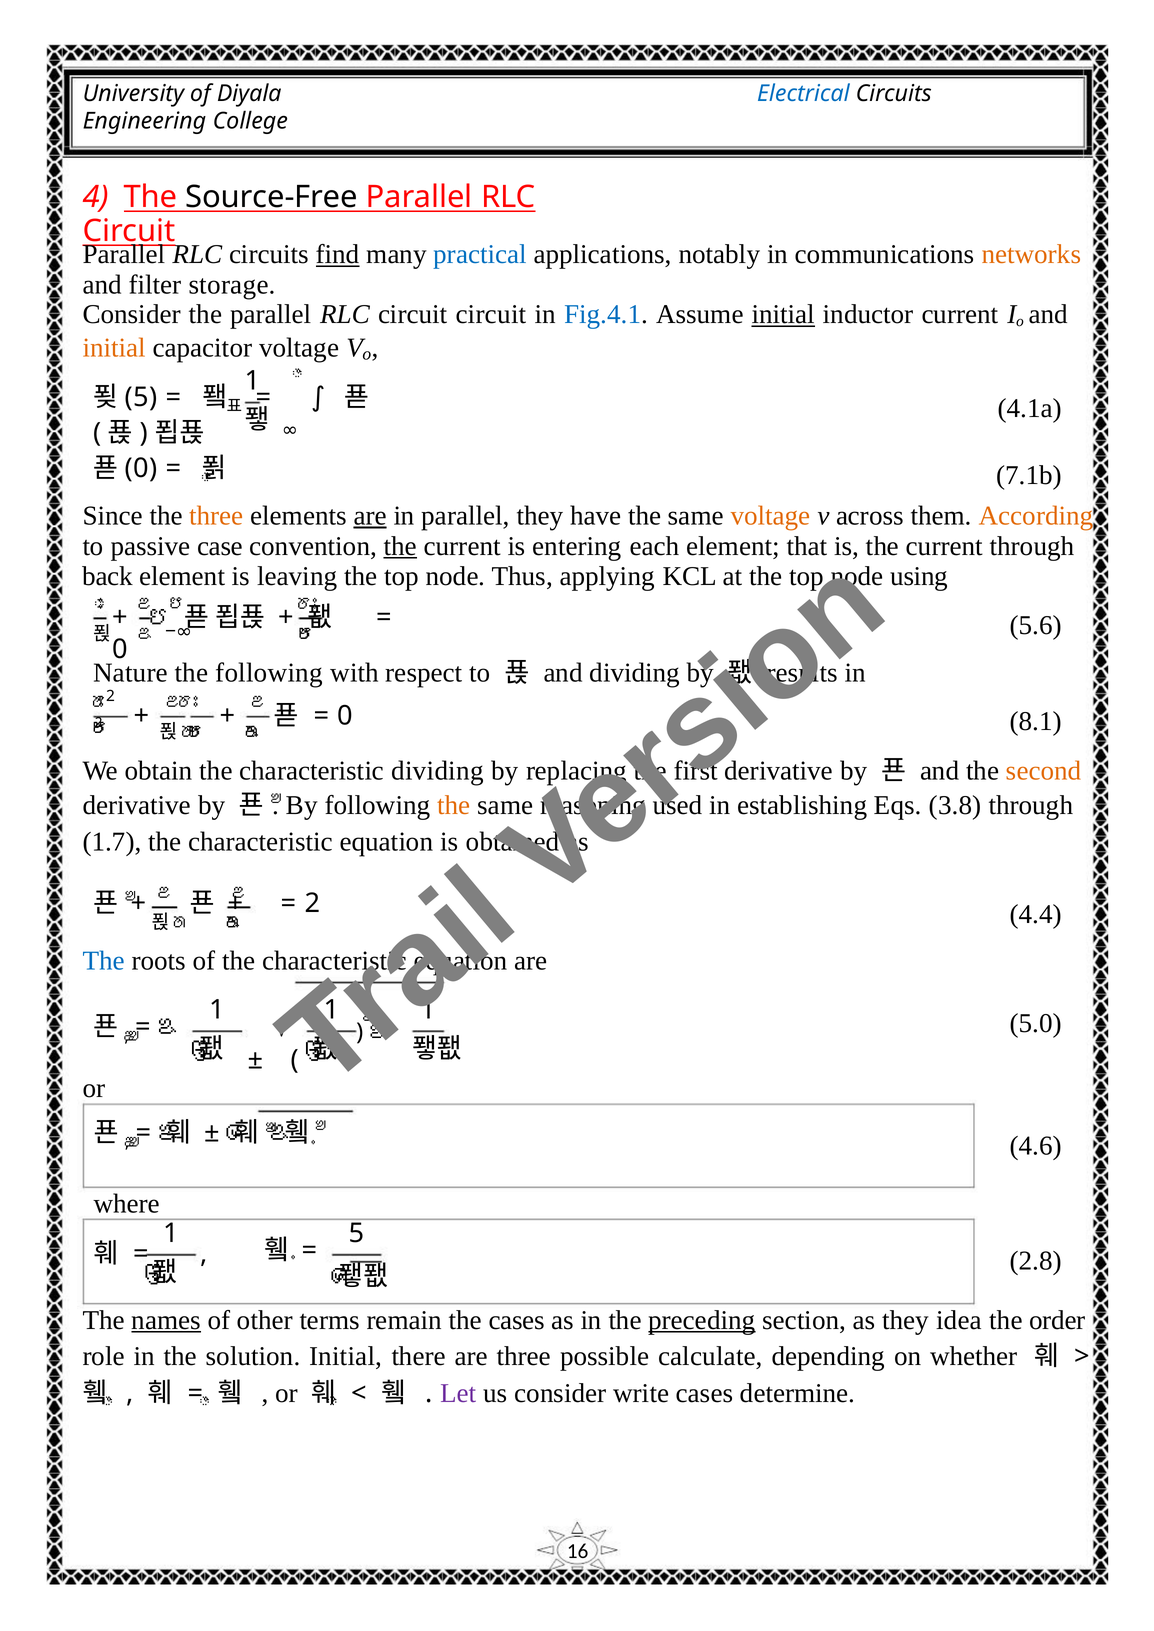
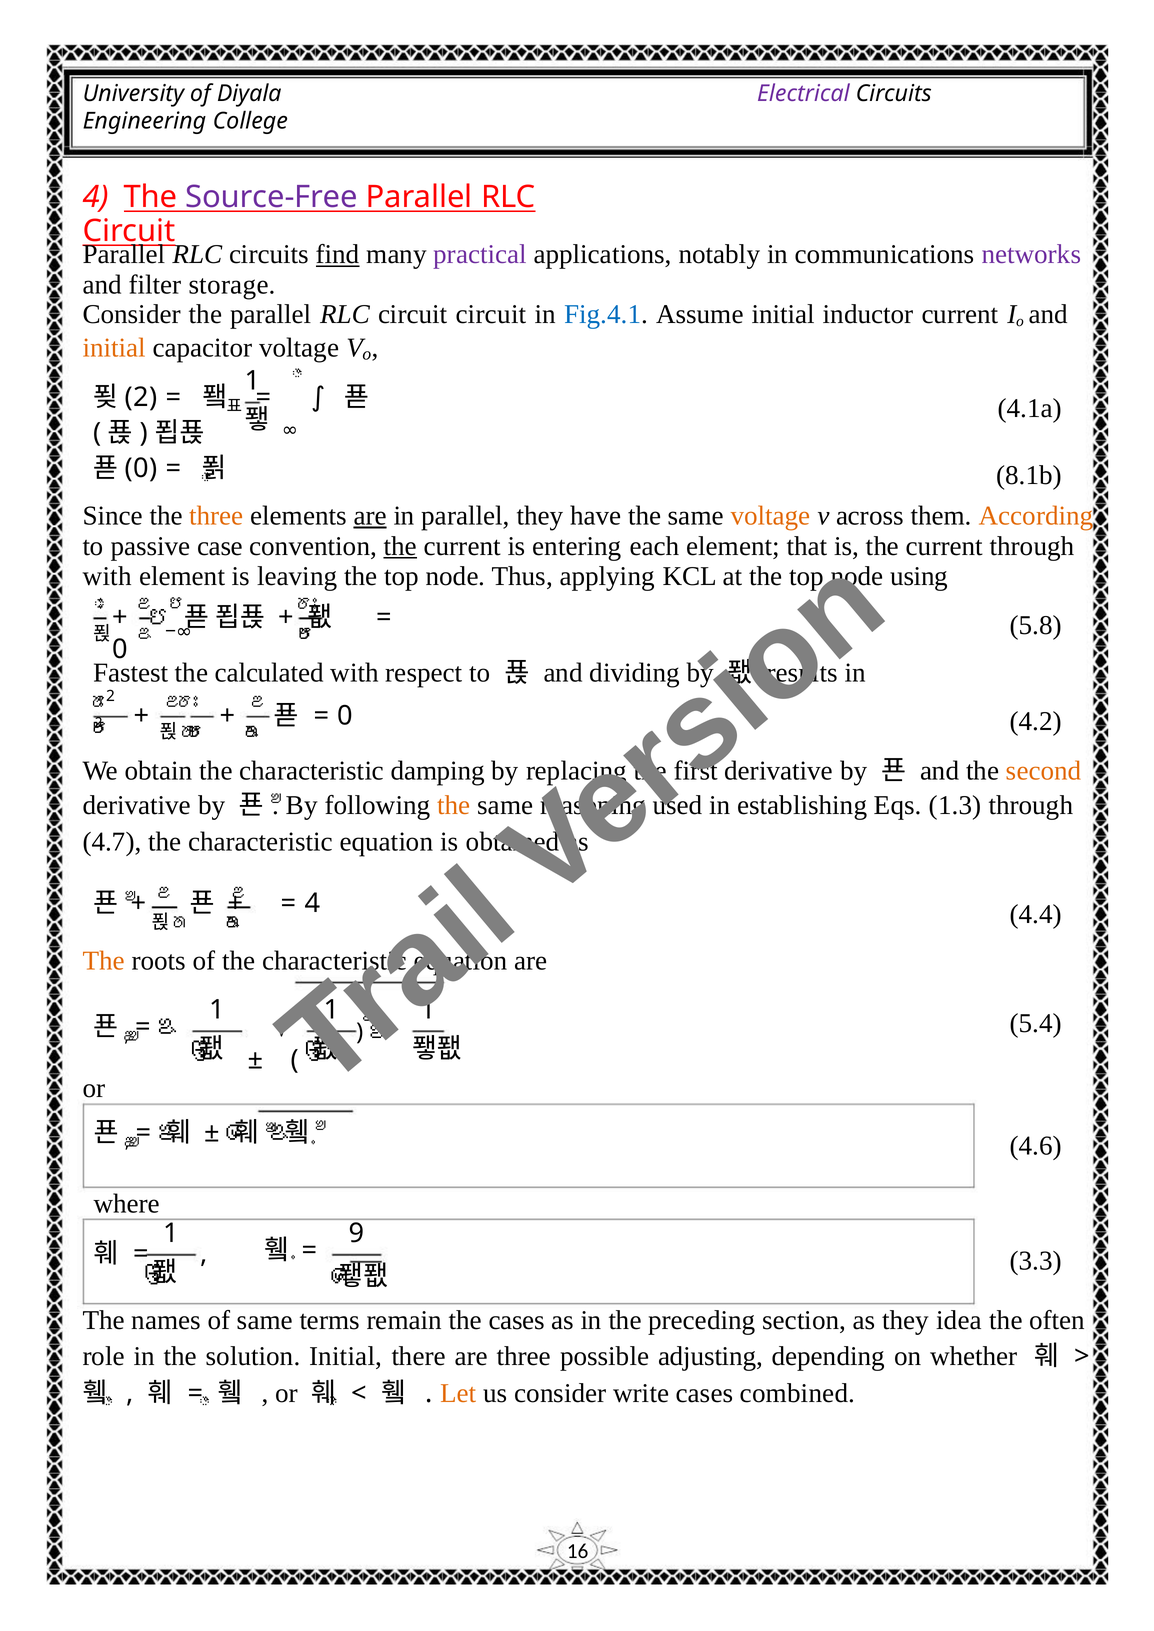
Electrical colour: blue -> purple (803, 94)
Source-Free colour: black -> purple (272, 197)
practical colour: blue -> purple (480, 254)
networks colour: orange -> purple (1031, 254)
initial underline: present -> none (783, 314)
5: 5 -> 2 (141, 397)
7.1b: 7.1b -> 8.1b (1029, 475)
back: back -> with (107, 576)
5.6: 5.6 -> 5.8 (1036, 625)
Nature: Nature -> Fastest (131, 673)
the following: following -> calculated (269, 673)
8.1: 8.1 -> 4.2 (1036, 721)
characteristic dividing: dividing -> damping (438, 771)
3.8: 3.8 -> 1.3 (955, 806)
1.7: 1.7 -> 4.7 (112, 842)
2: 2 -> 4 (312, 904)
The colour: blue -> orange (104, 961)
5.0: 5.0 -> 5.4 (1036, 1024)
1 5: 5 -> 9 (357, 1233)
2.8: 2.8 -> 3.3 (1036, 1261)
names underline: present -> none (166, 1320)
of other: other -> same (265, 1320)
preceding underline: present -> none (702, 1320)
order: order -> often (1057, 1320)
calculate: calculate -> adjusting (711, 1357)
Let colour: purple -> orange (458, 1393)
determine: determine -> combined (797, 1393)
